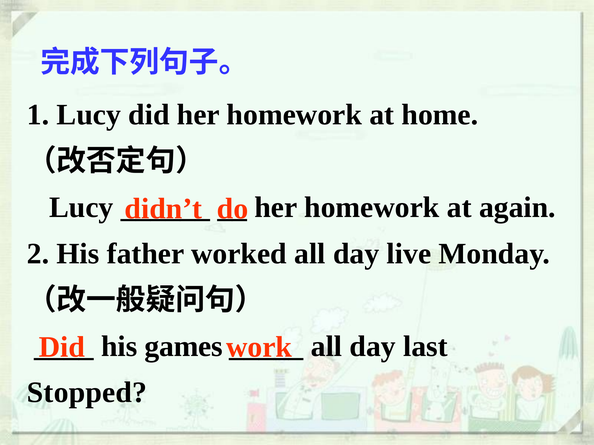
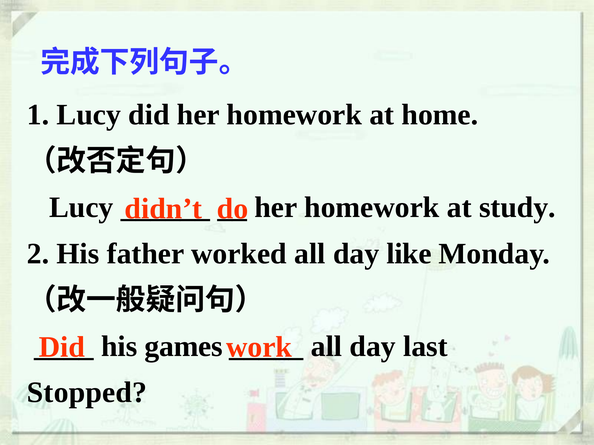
again: again -> study (517, 208)
live: live -> like (409, 254)
